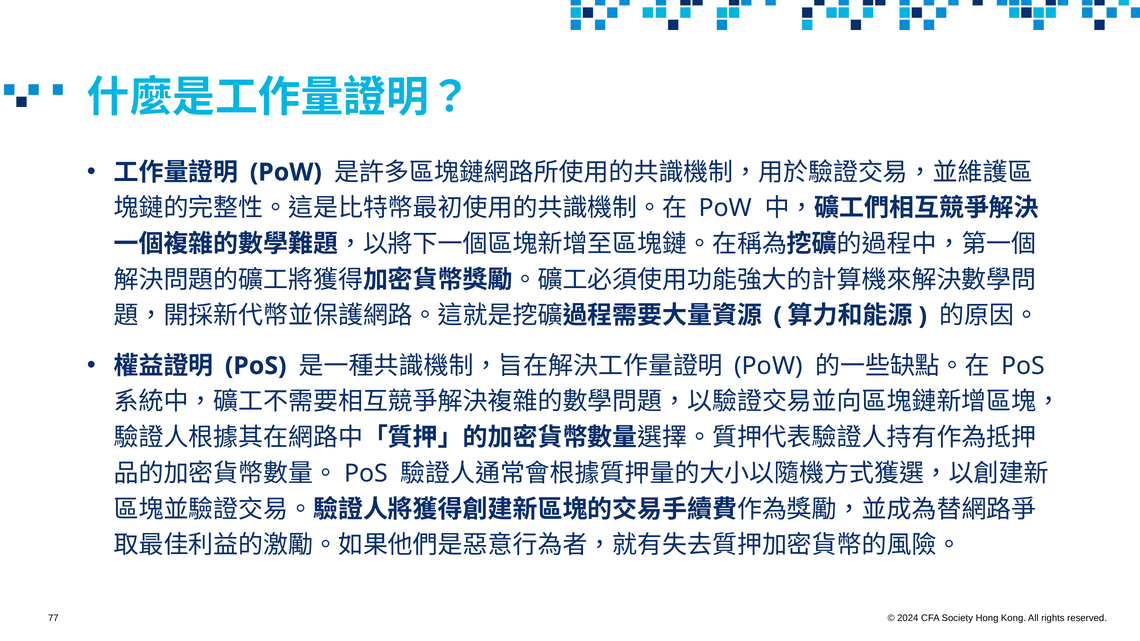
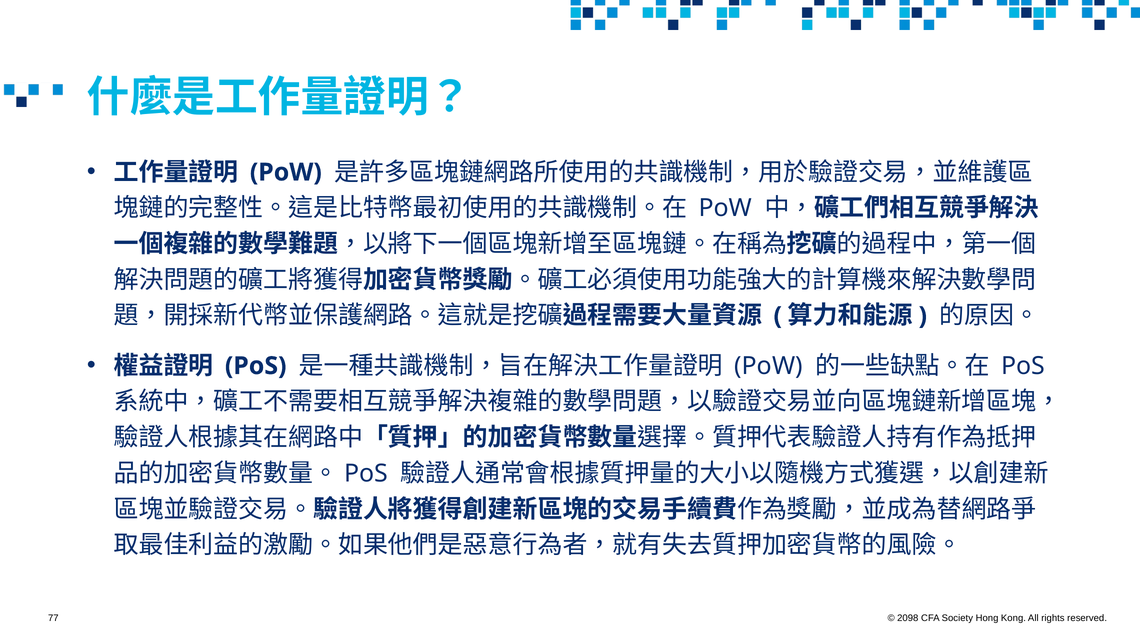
2024: 2024 -> 2098 (908, 619)
